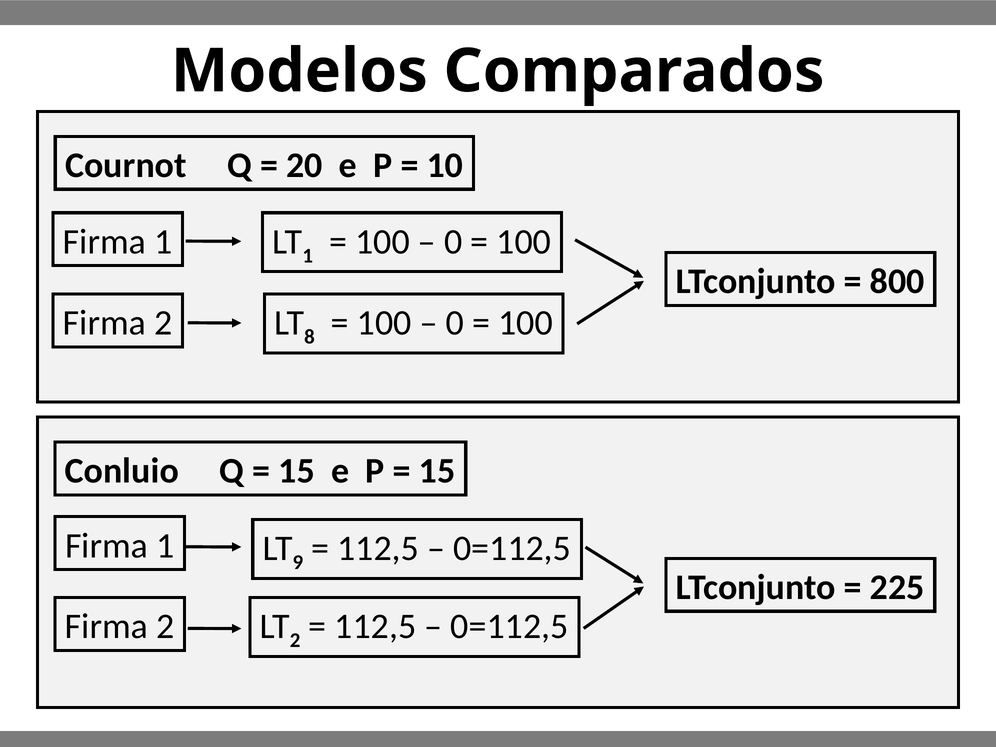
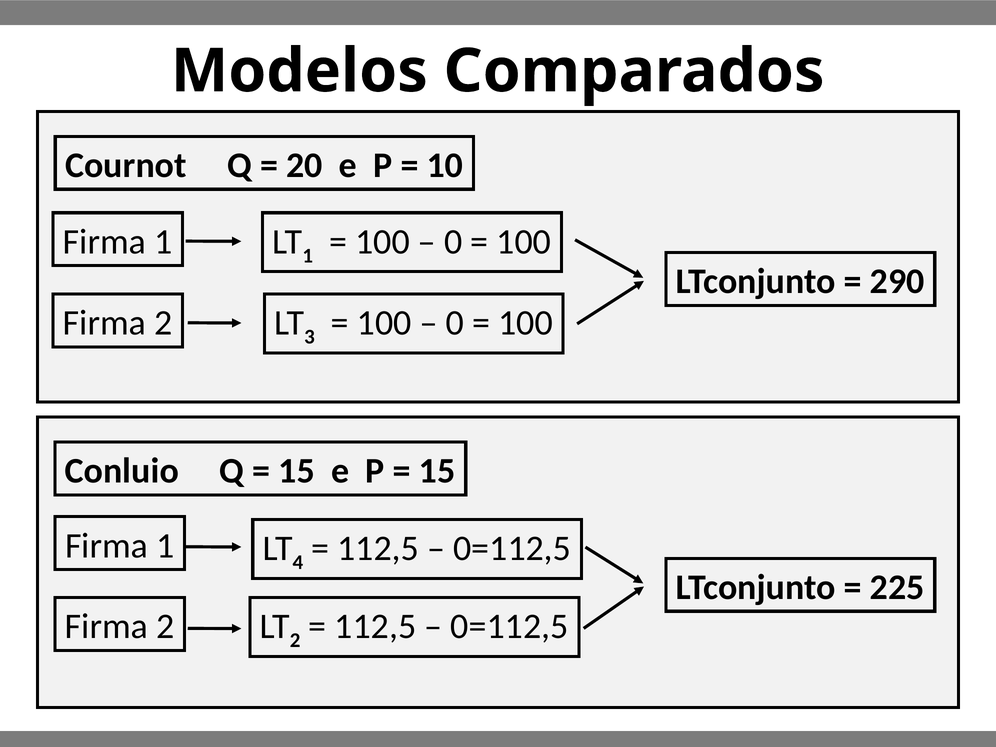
800: 800 -> 290 (897, 282)
8: 8 -> 3 (309, 337)
9: 9 -> 4 (298, 563)
